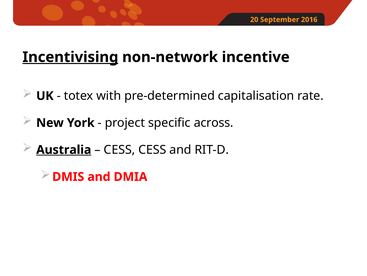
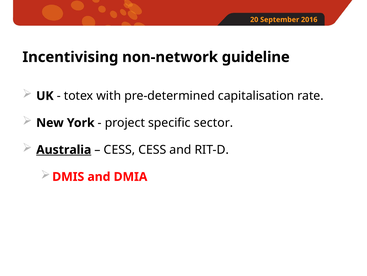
Incentivising underline: present -> none (70, 57)
incentive: incentive -> guideline (256, 57)
across: across -> sector (214, 123)
